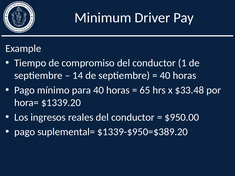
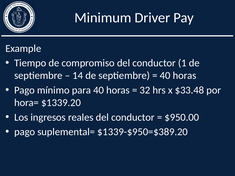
65: 65 -> 32 (145, 90)
